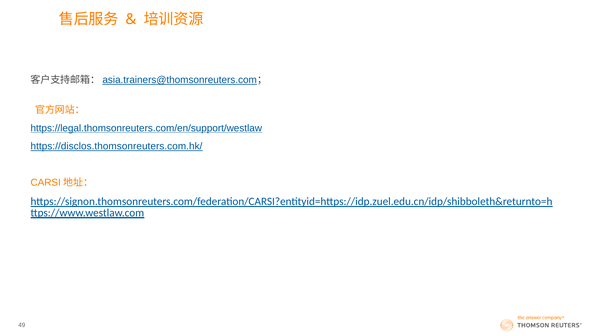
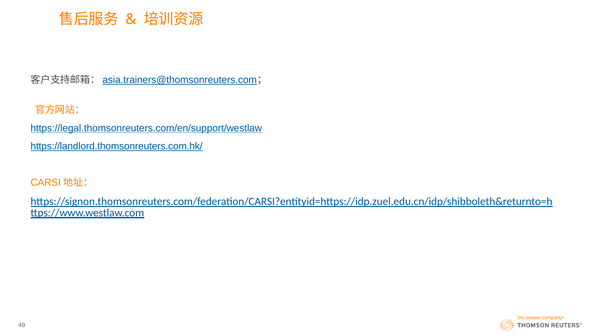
https://disclos.thomsonreuters.com.hk/: https://disclos.thomsonreuters.com.hk/ -> https://landlord.thomsonreuters.com.hk/ (117, 146)
